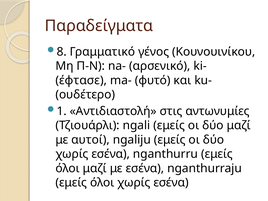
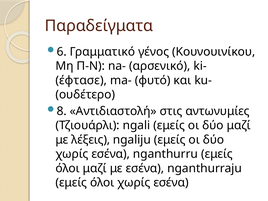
8: 8 -> 6 (62, 52)
1: 1 -> 8 (62, 111)
αυτοί: αυτοί -> λέξεις (91, 140)
